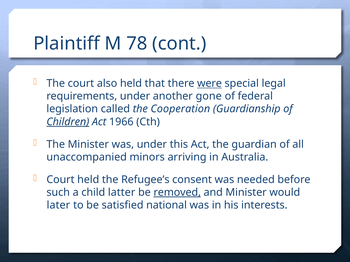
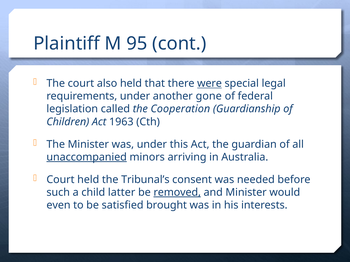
78: 78 -> 95 (137, 44)
Children underline: present -> none (68, 122)
1966: 1966 -> 1963 (121, 122)
unaccompanied underline: none -> present (87, 157)
Refugee’s: Refugee’s -> Tribunal’s (145, 180)
later: later -> even (58, 206)
national: national -> brought (167, 206)
